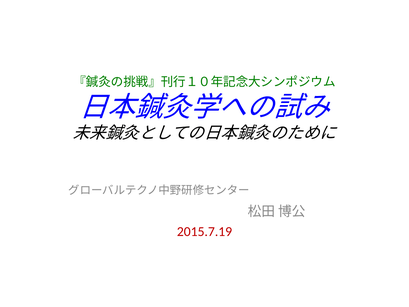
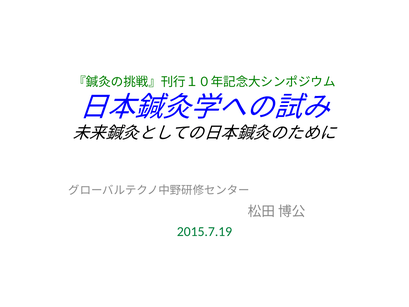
2015.7.19 colour: red -> green (204, 231)
